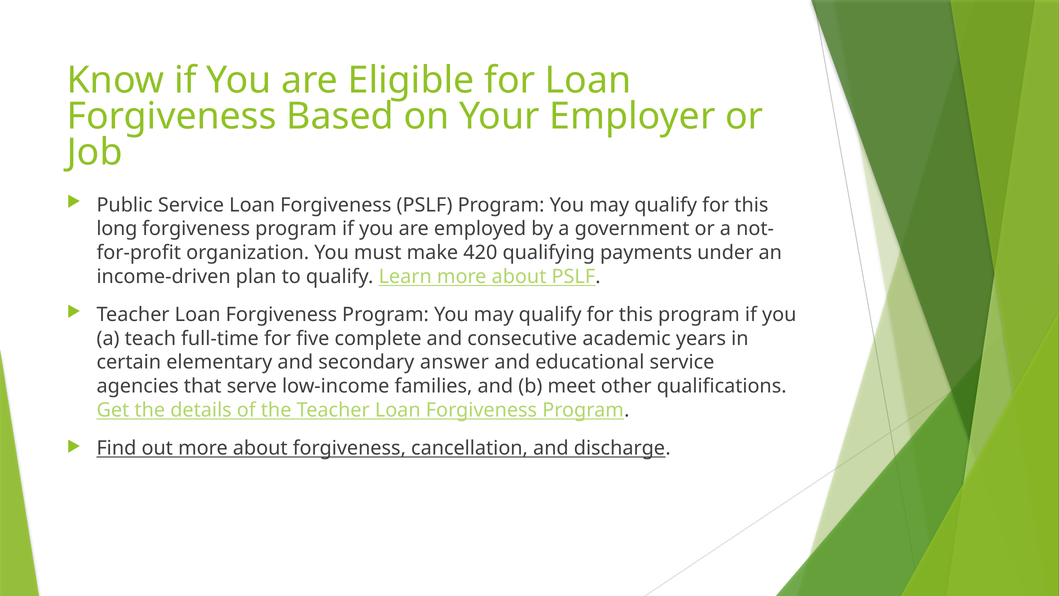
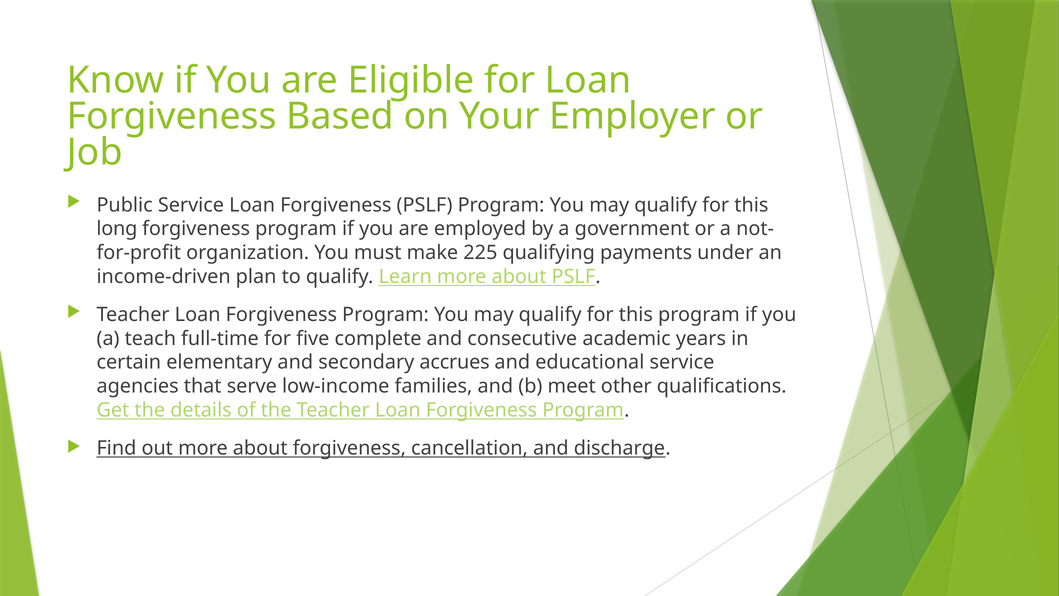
420: 420 -> 225 (480, 253)
answer: answer -> accrues (455, 362)
